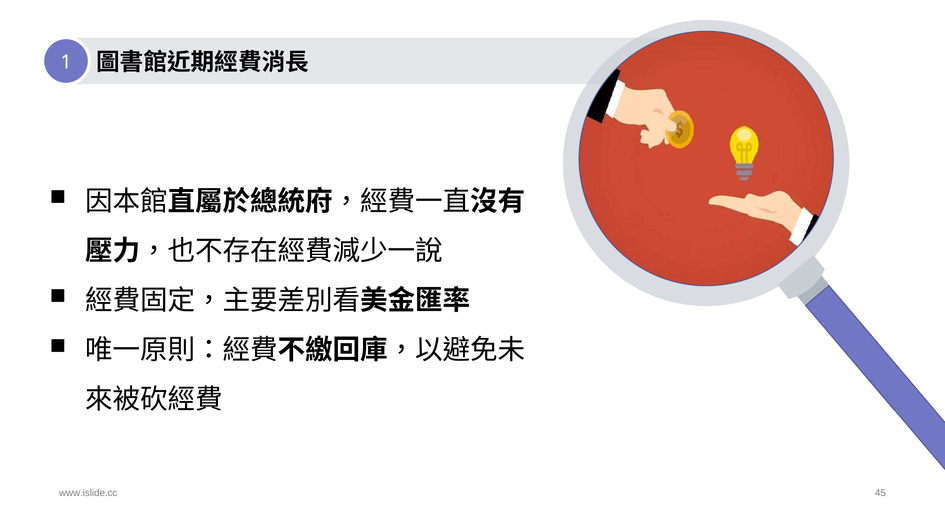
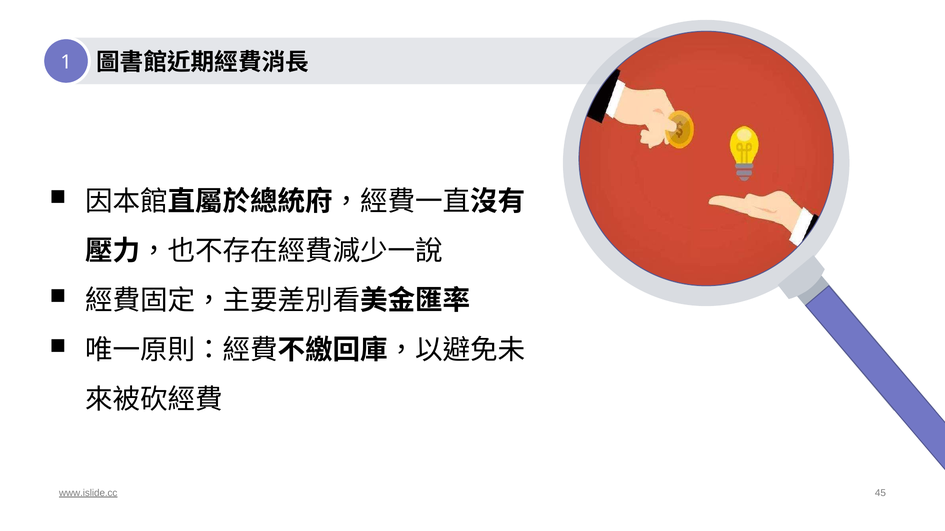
www.islide.cc underline: none -> present (88, 493)
